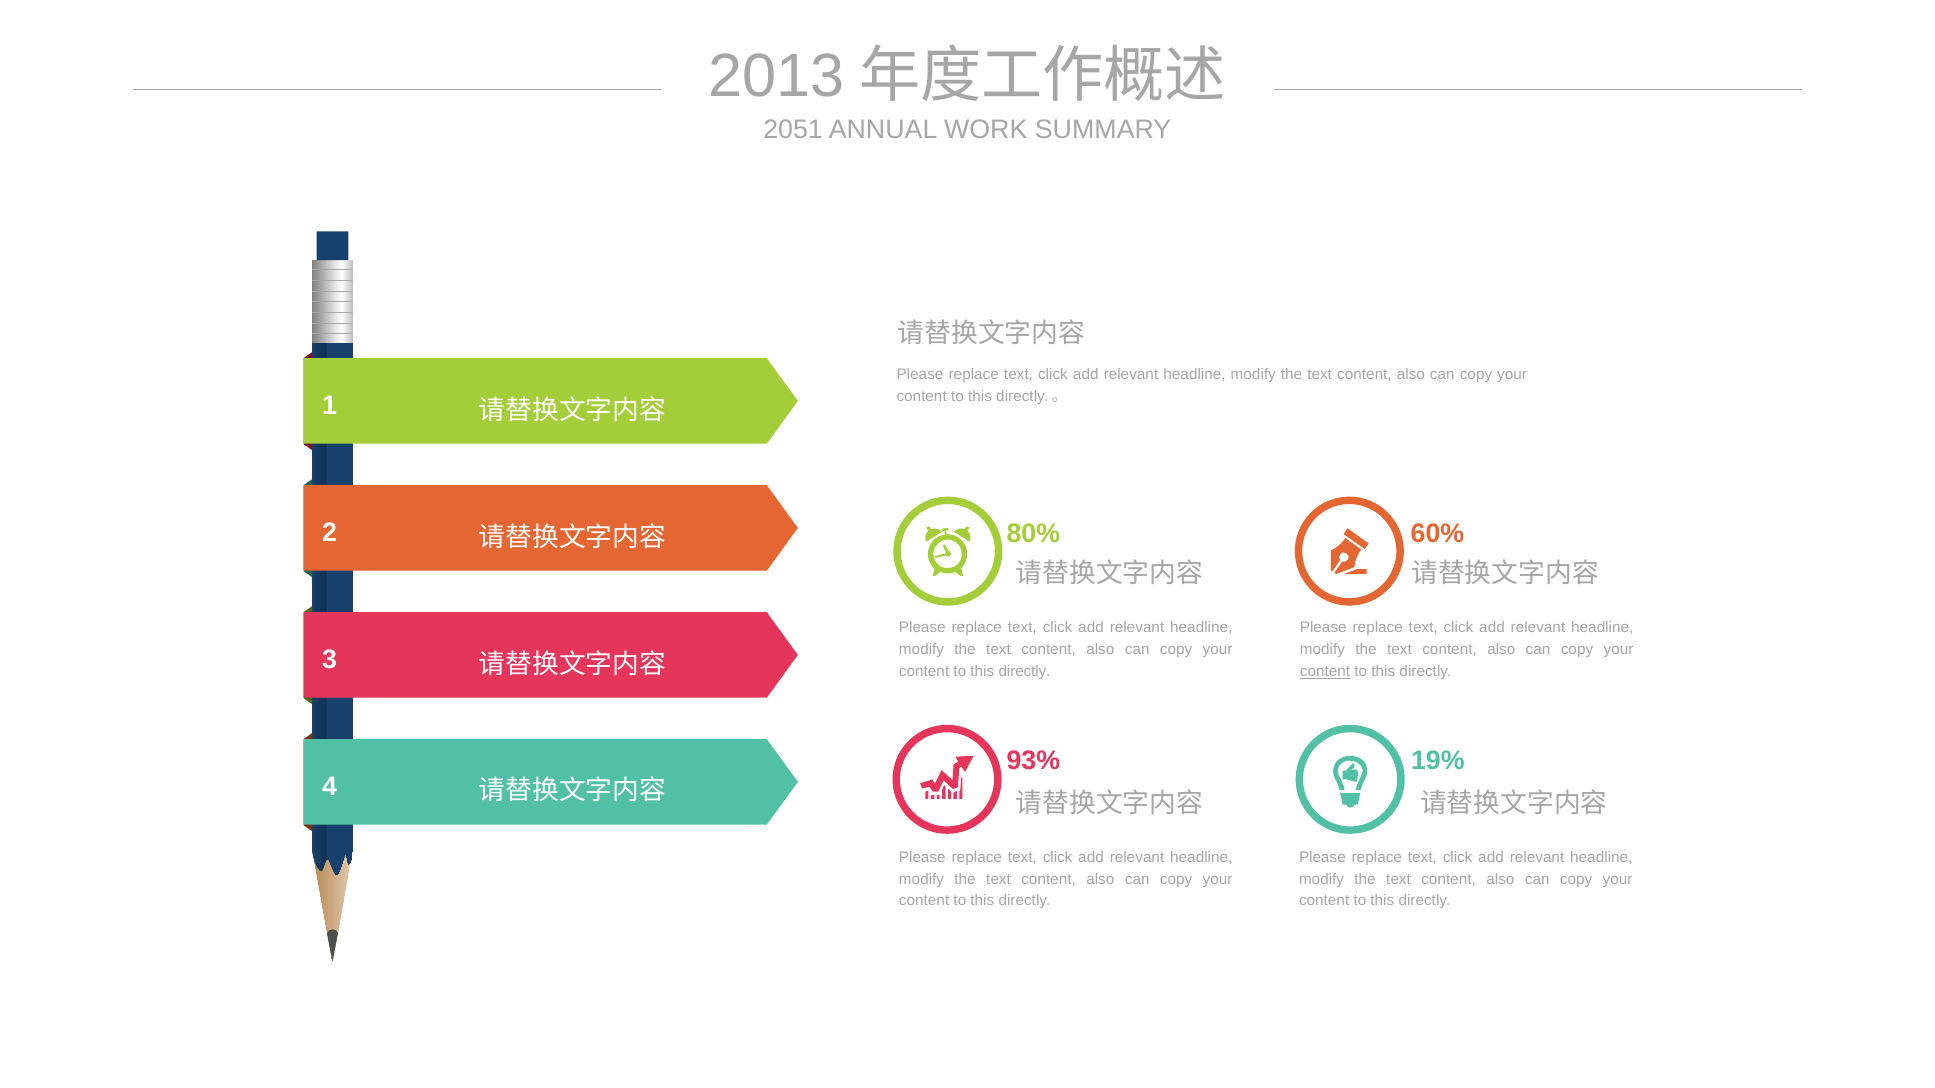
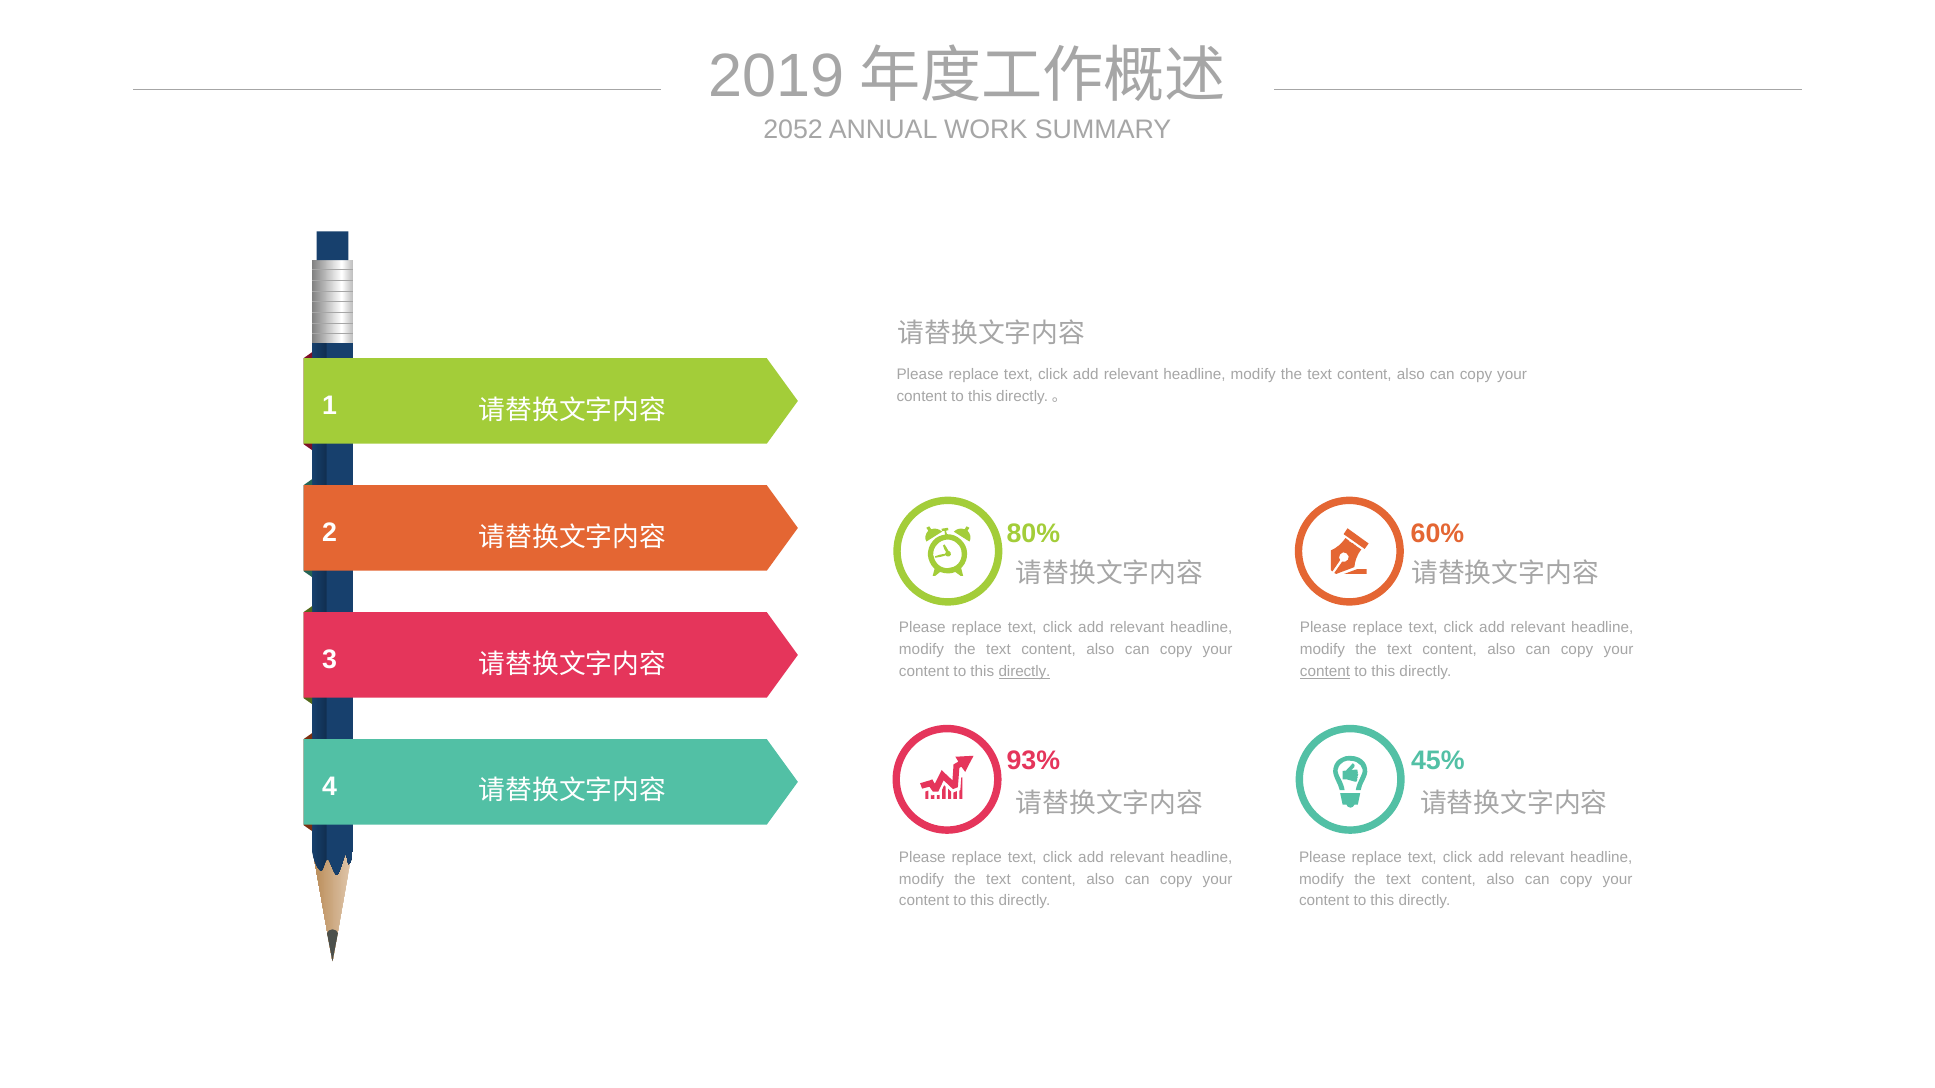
2013: 2013 -> 2019 (776, 76)
2051: 2051 -> 2052 (793, 130)
directly underline: none -> present (1024, 672)
19%: 19% -> 45% (1438, 761)
